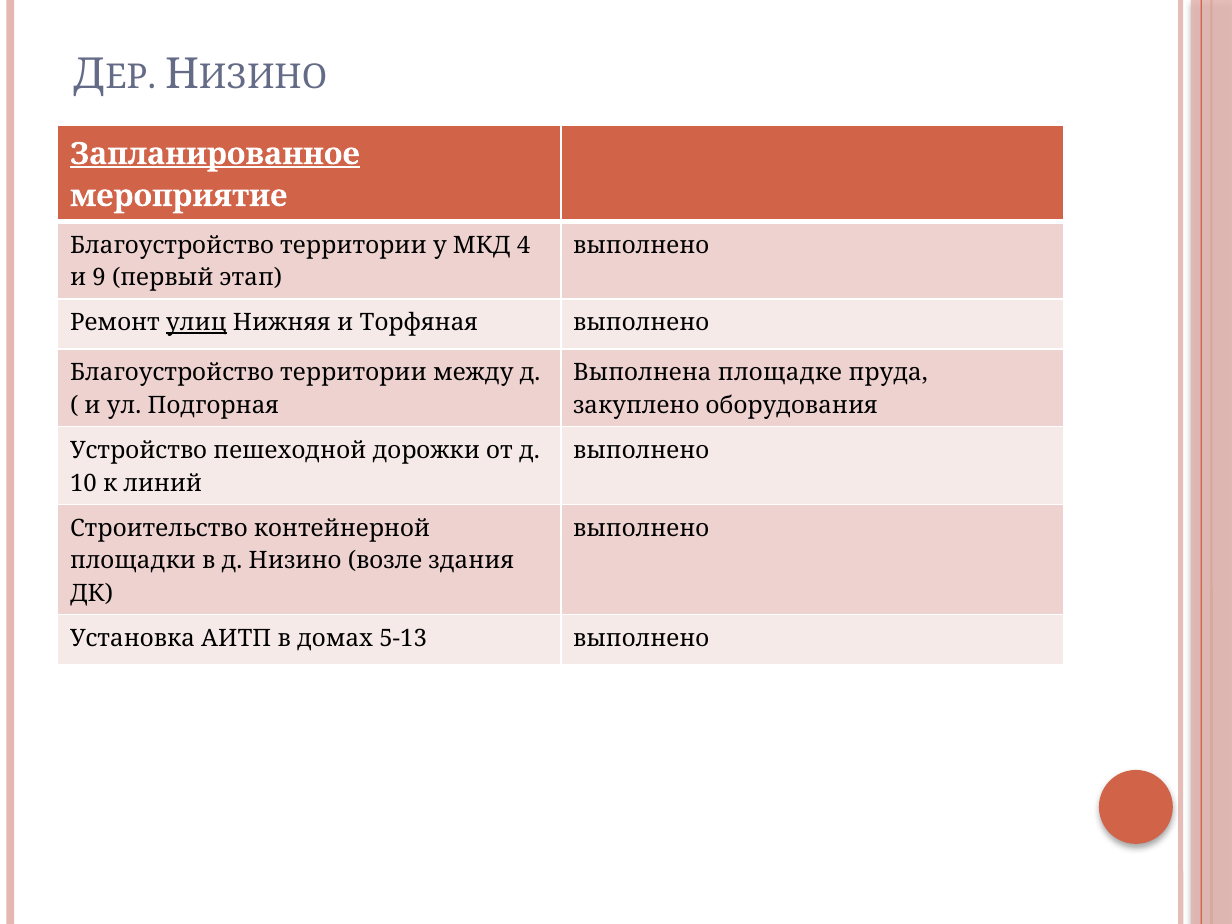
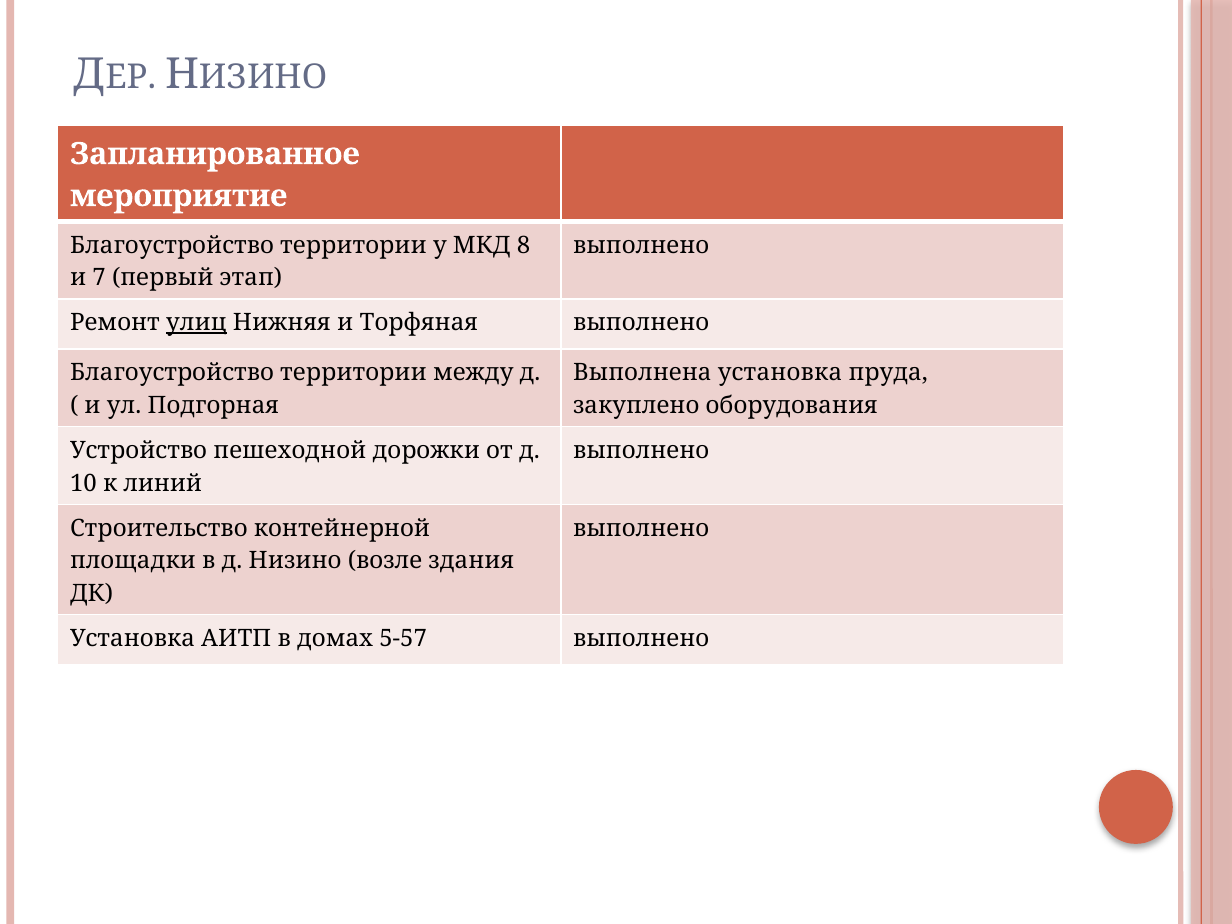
Запланированное underline: present -> none (215, 154)
4: 4 -> 8 (524, 245)
9: 9 -> 7 (99, 278)
Выполнена площадке: площадке -> установка (780, 373)
5-13: 5-13 -> 5-57 (403, 638)
